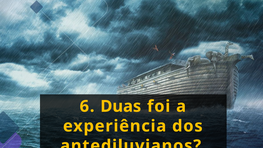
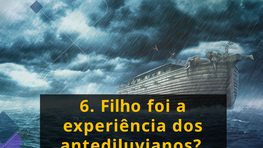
Duas: Duas -> Filho (121, 106)
